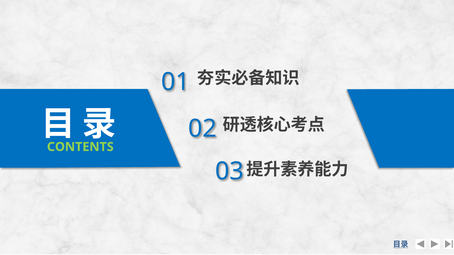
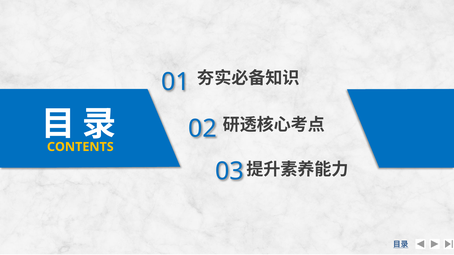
CONTENTS colour: light green -> yellow (80, 147)
